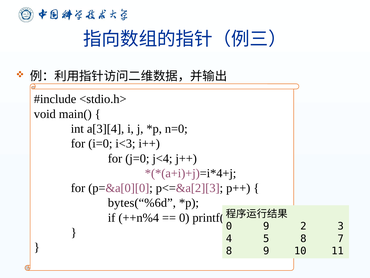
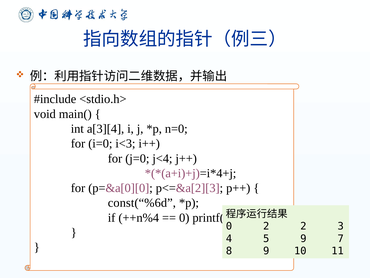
bytes(“%6d: bytes(“%6d -> const(“%6d (142, 203)
0 9: 9 -> 2 (266, 226)
5 8: 8 -> 9 (303, 238)
